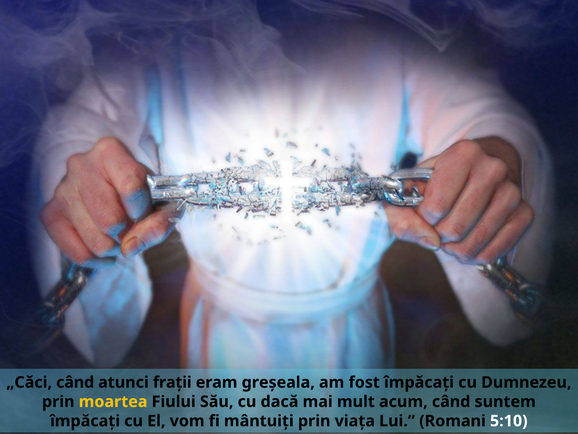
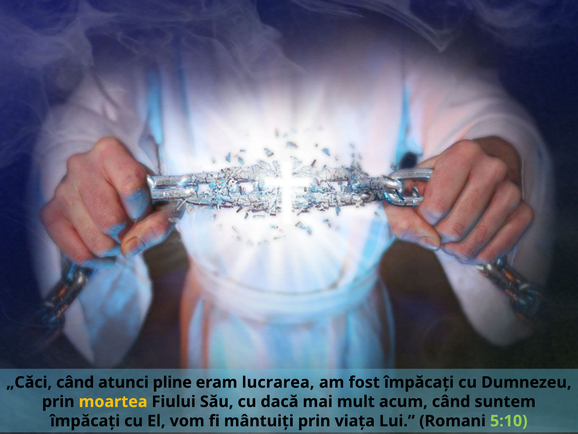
fraţii: fraţii -> pline (172, 382)
greşeala: greşeala -> lucrarea (278, 382)
5:10 colour: white -> light green (509, 421)
